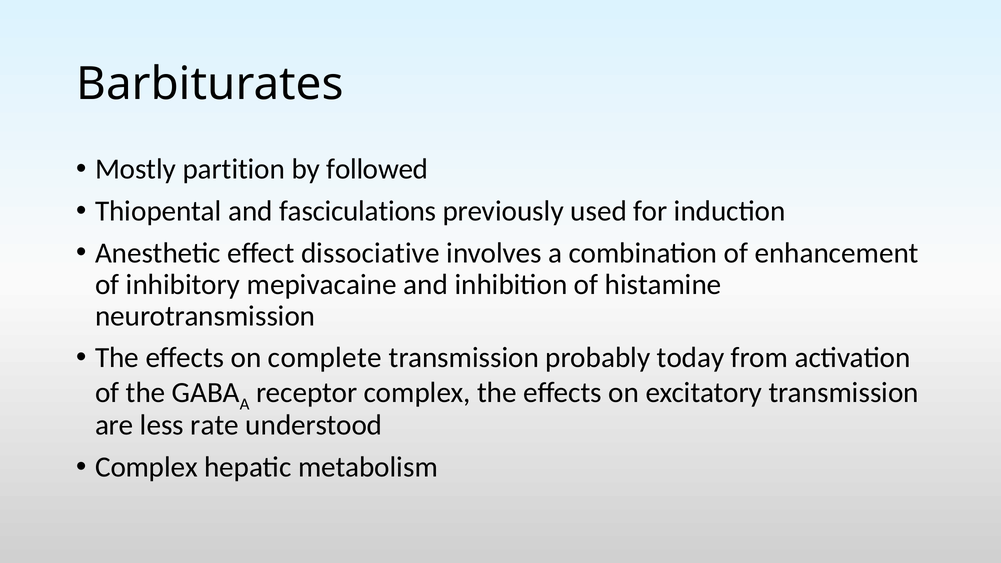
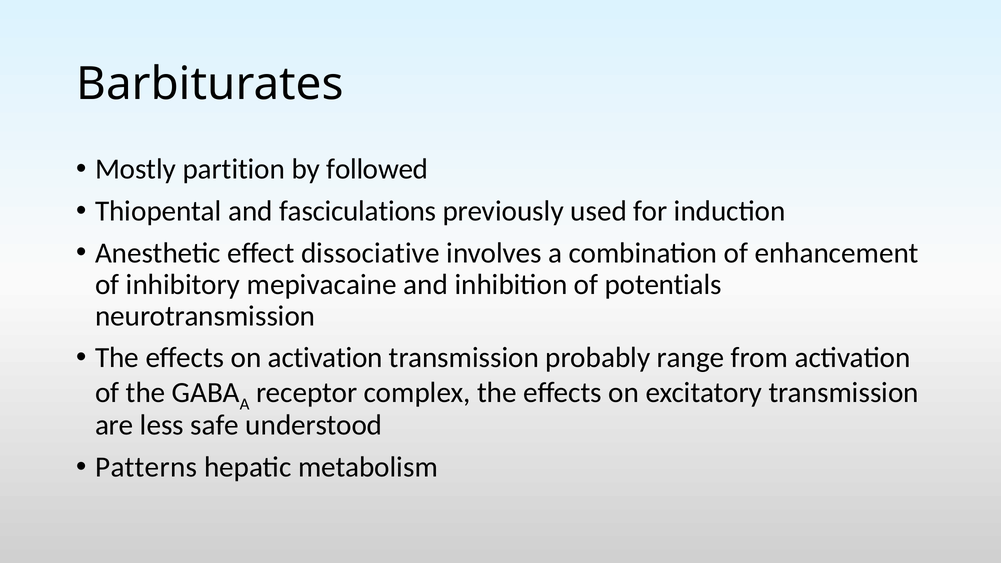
histamine: histamine -> potentials (663, 284)
on complete: complete -> activation (325, 358)
today: today -> range (691, 358)
rate: rate -> safe (215, 425)
Complex: Complex -> Patterns (146, 467)
